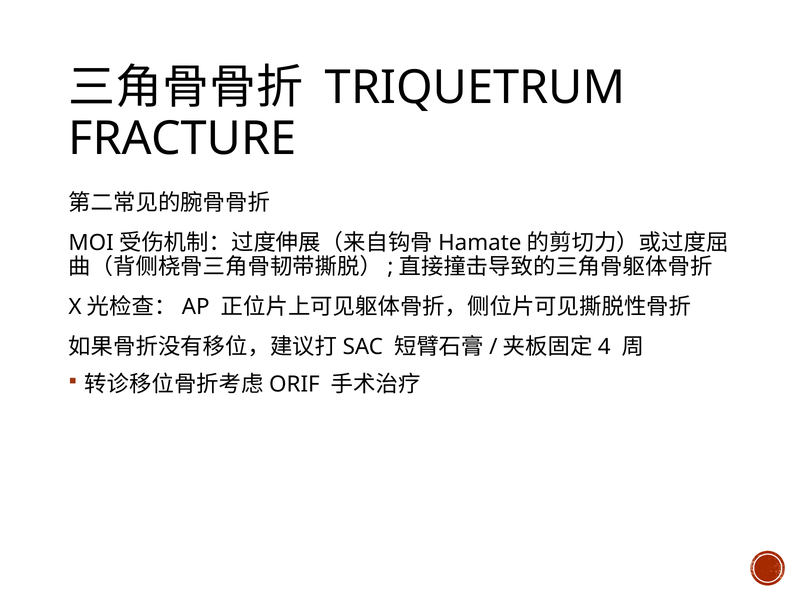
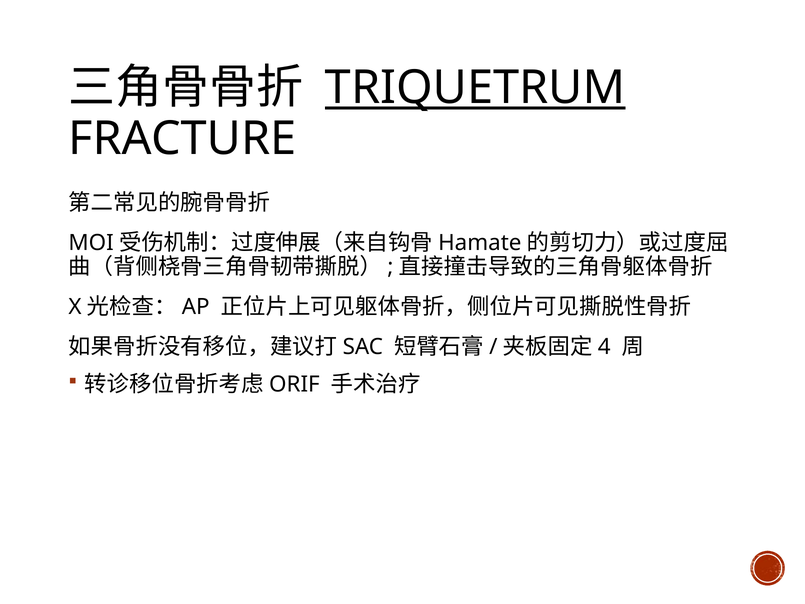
TRIQUETRUM underline: none -> present (475, 88)
